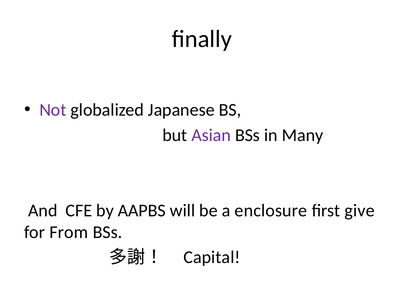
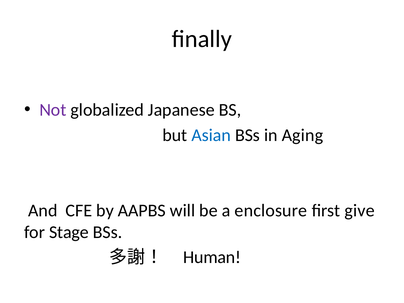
Asian colour: purple -> blue (211, 135)
Many: Many -> Aging (302, 135)
From: From -> Stage (69, 232)
Capital: Capital -> Human (212, 257)
